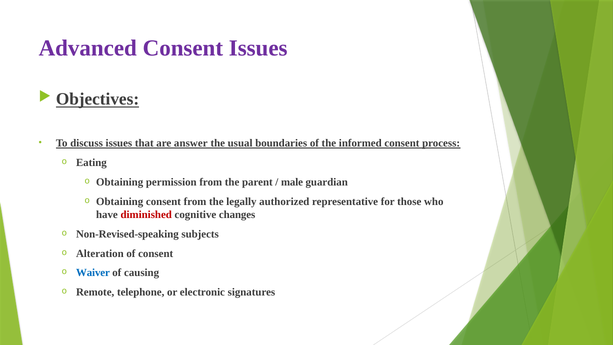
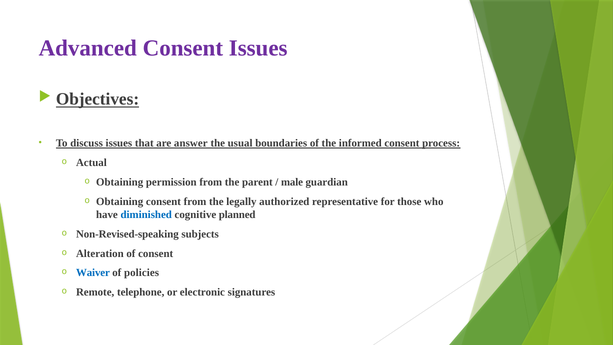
Eating: Eating -> Actual (91, 163)
diminished colour: red -> blue (146, 214)
changes: changes -> planned (237, 214)
causing: causing -> policies (142, 273)
